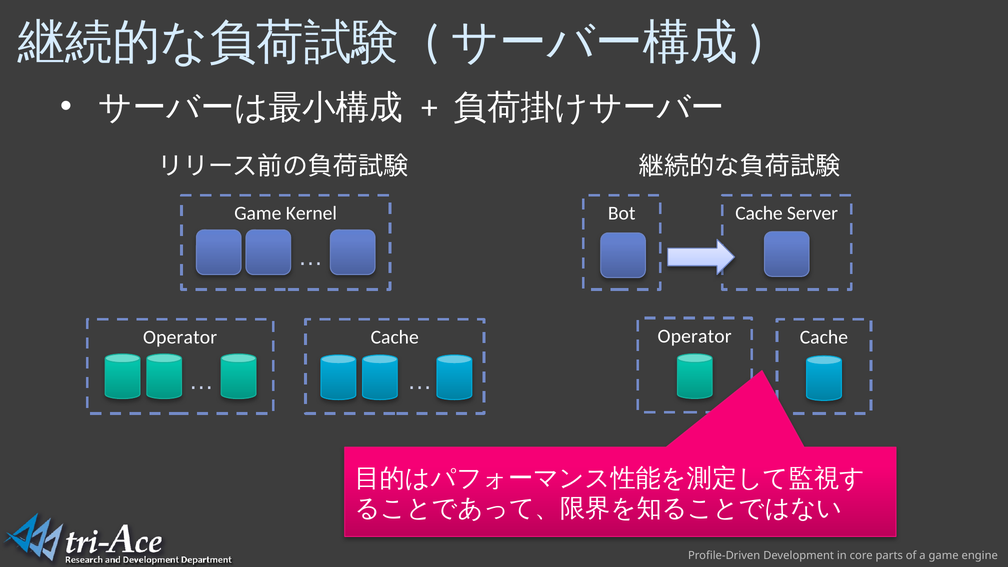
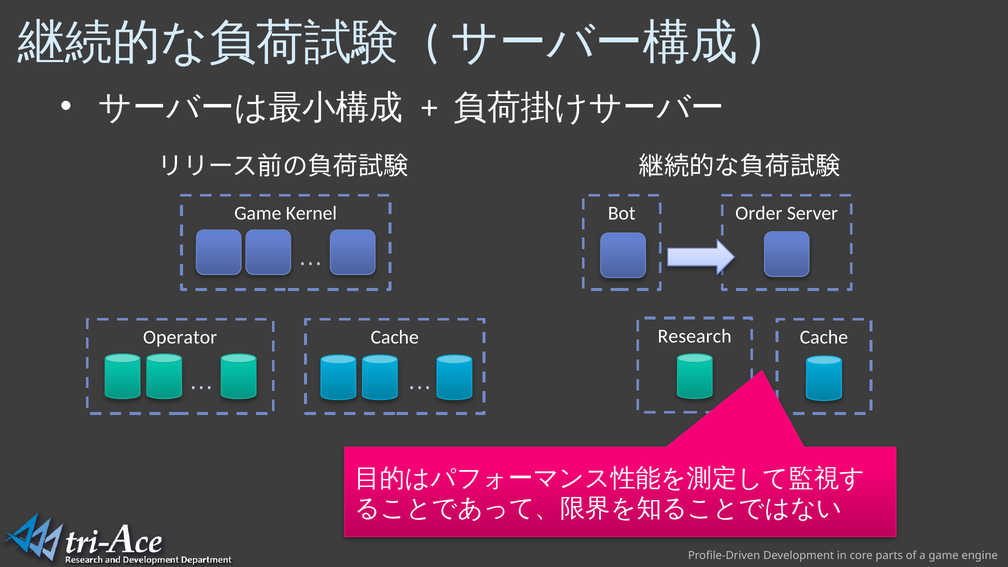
Cache: Cache -> Order (759, 213)
Operator: Operator -> Research (695, 336)
